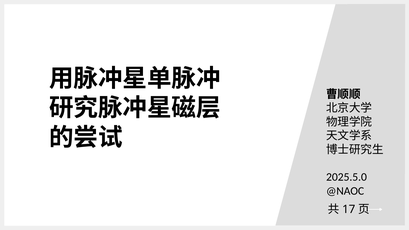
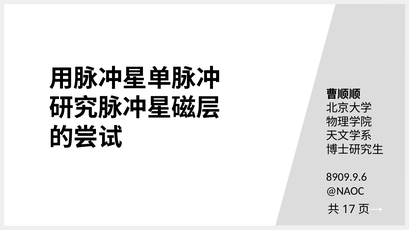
2025.5.0: 2025.5.0 -> 8909.9.6 (346, 177)
